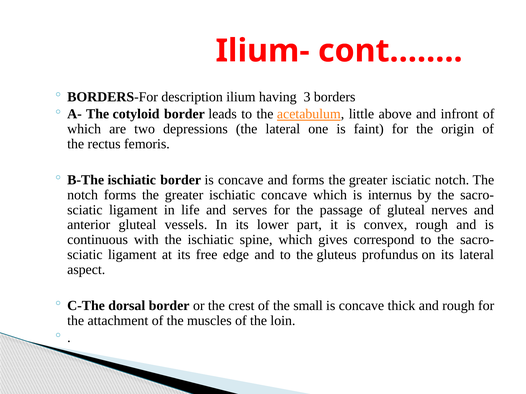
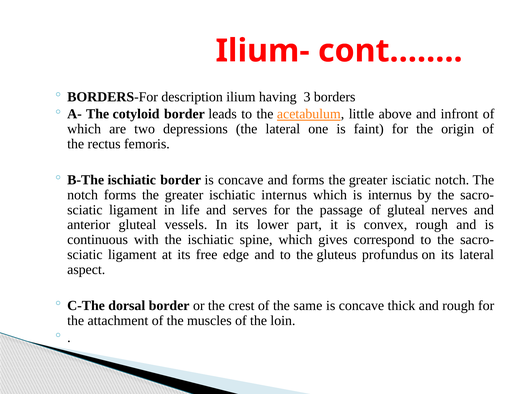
ischiatic concave: concave -> internus (284, 195)
small: small -> same (308, 306)
